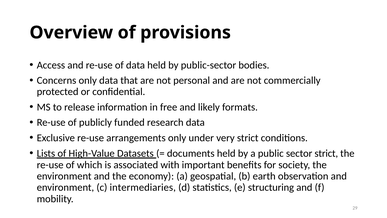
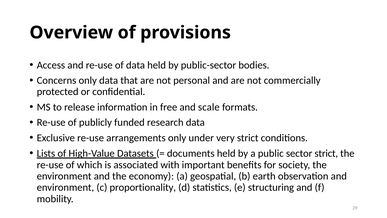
likely: likely -> scale (209, 107)
intermediaries: intermediaries -> proportionality (143, 187)
